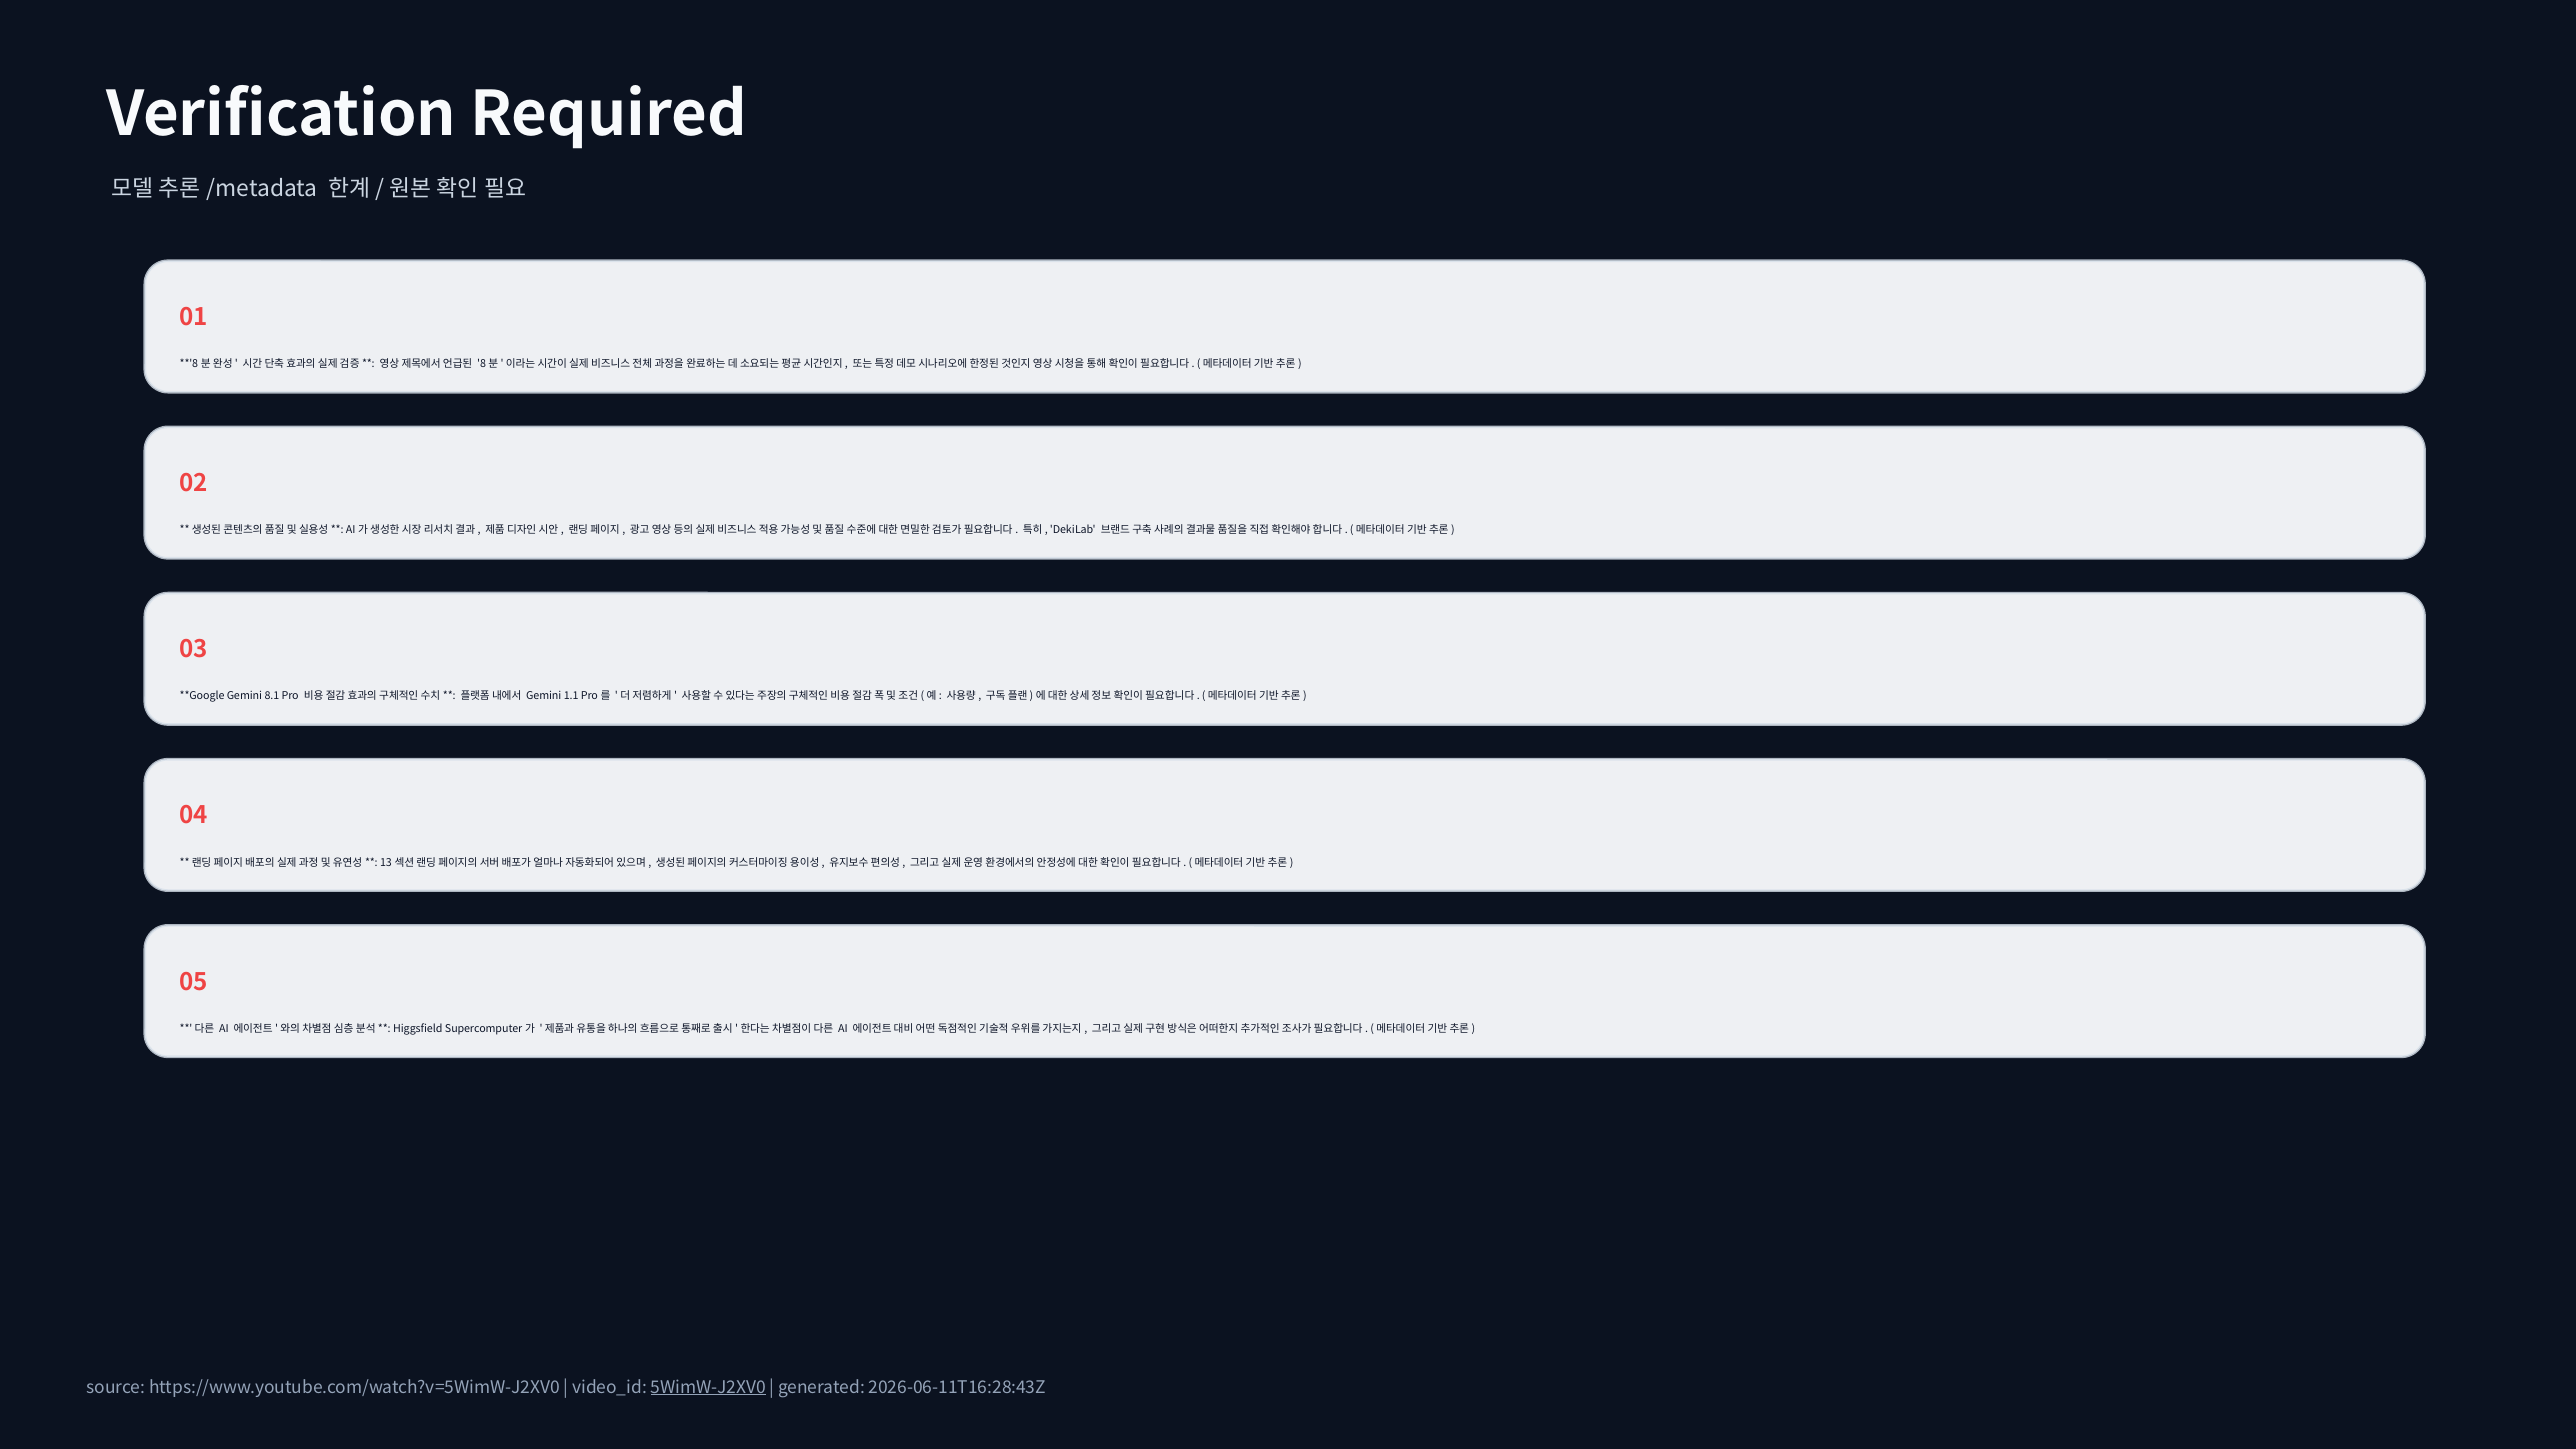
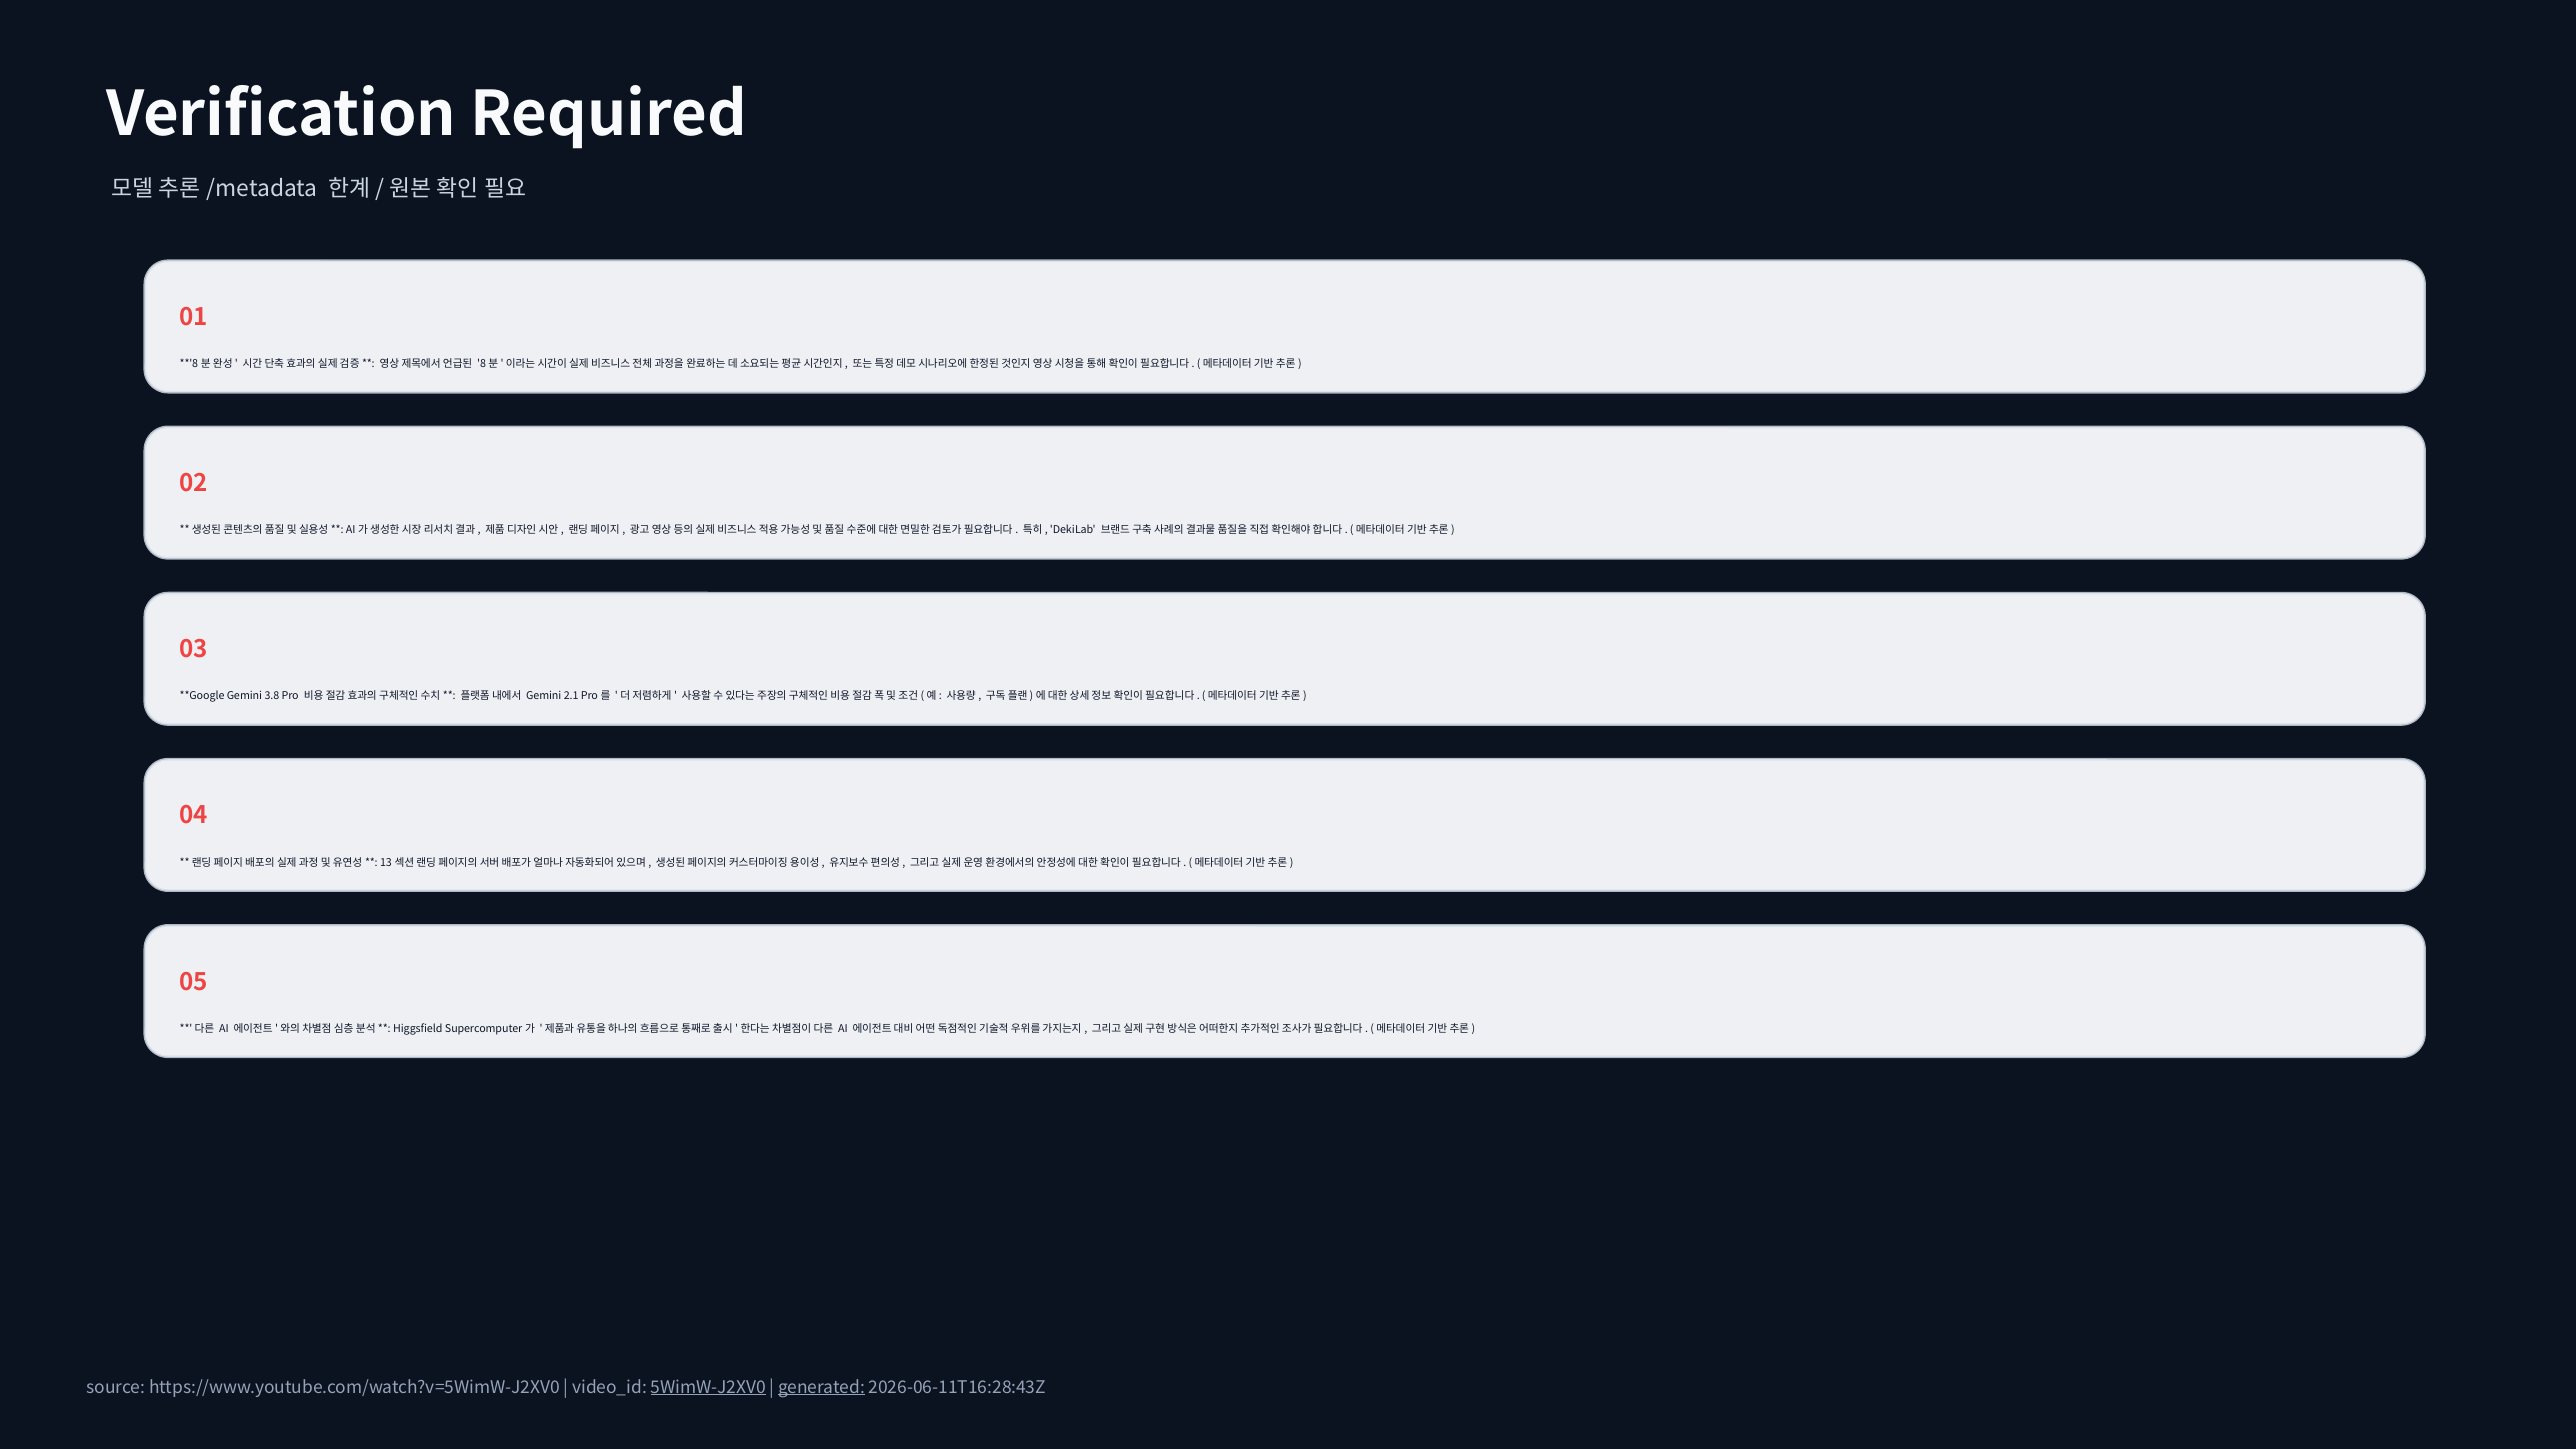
8.1: 8.1 -> 3.8 (272, 696)
1.1: 1.1 -> 2.1 (571, 696)
generated underline: none -> present (821, 1387)
